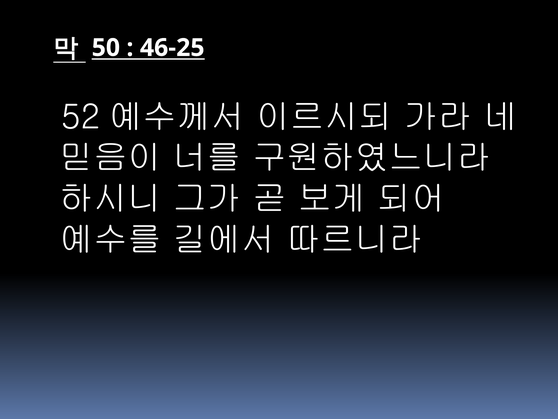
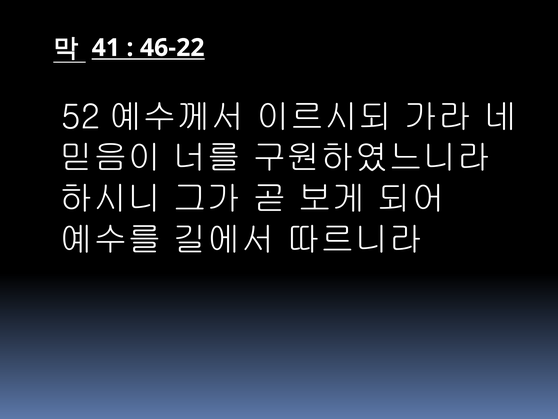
50: 50 -> 41 (106, 48)
46-25: 46-25 -> 46-22 (172, 48)
